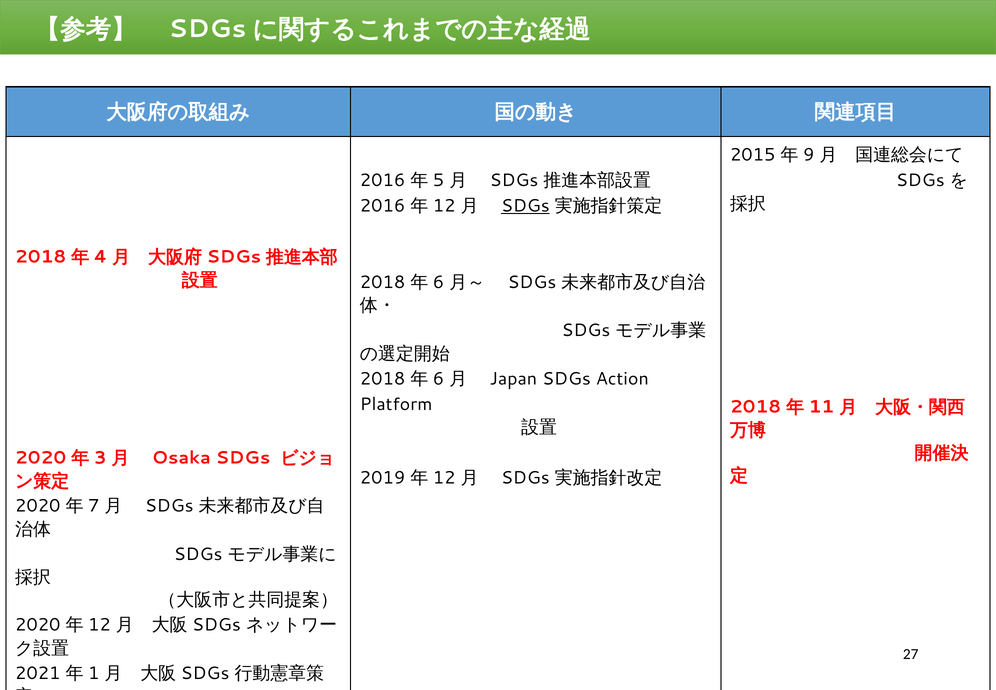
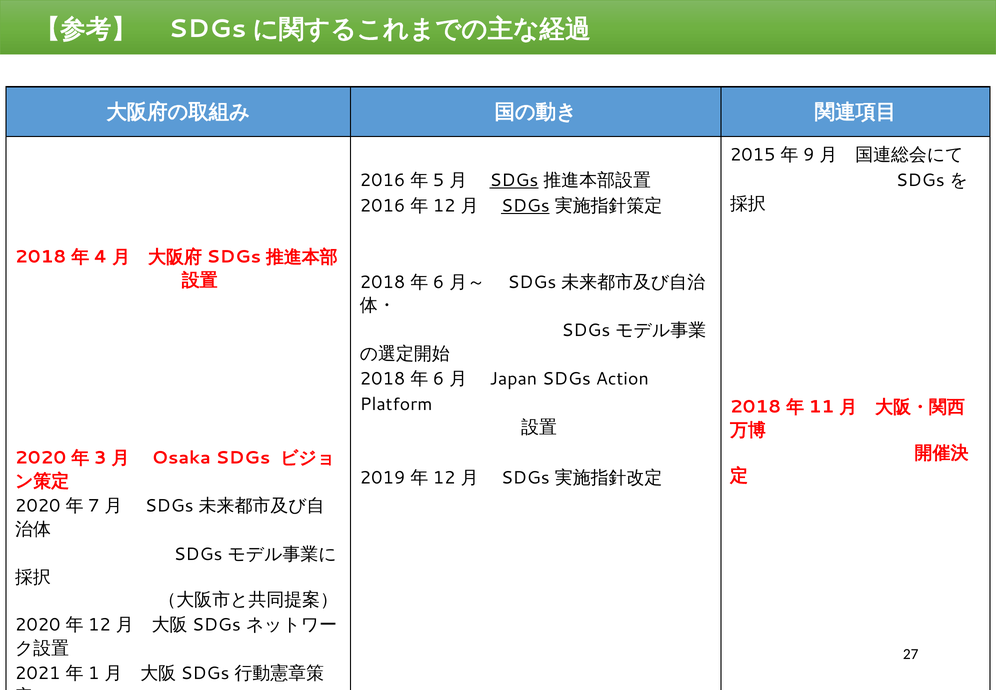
SDGs underline: none -> present (514, 180)
